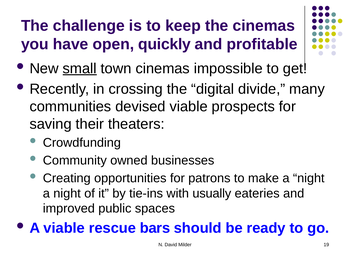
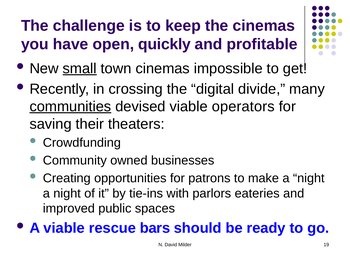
communities underline: none -> present (70, 106)
prospects: prospects -> operators (243, 106)
usually: usually -> parlors (212, 193)
